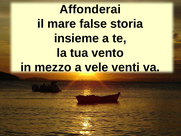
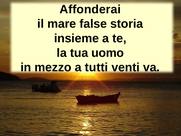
vento: vento -> uomo (108, 53)
vele: vele -> tutti (96, 67)
